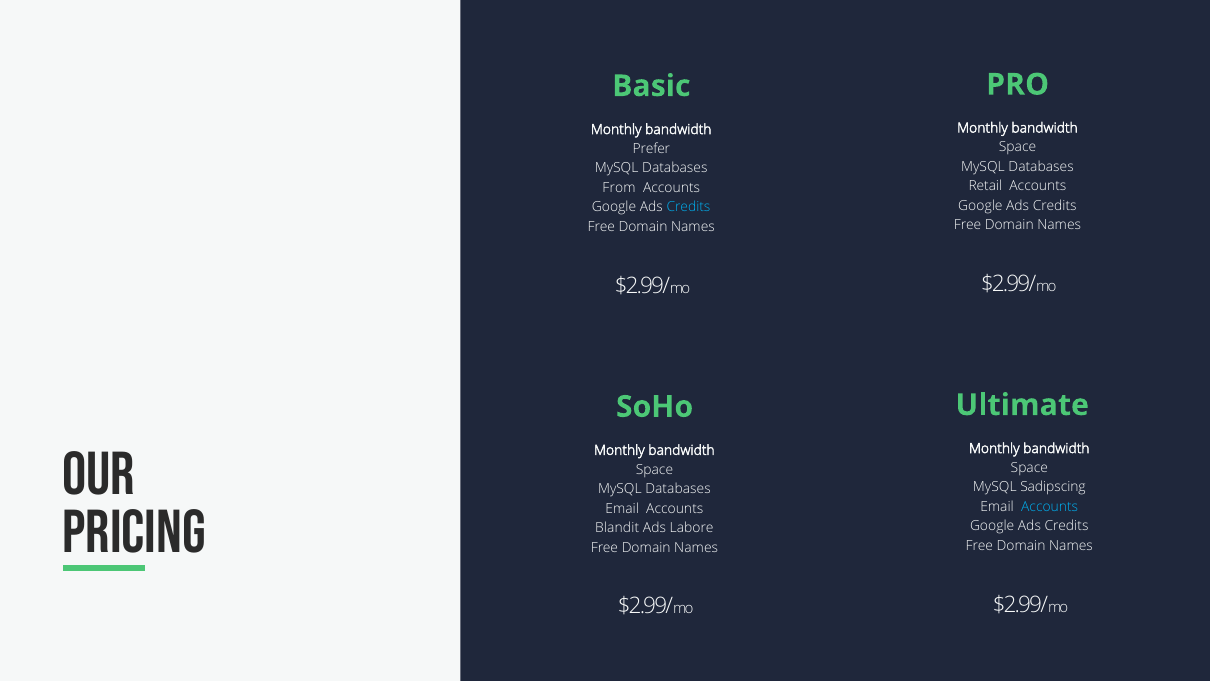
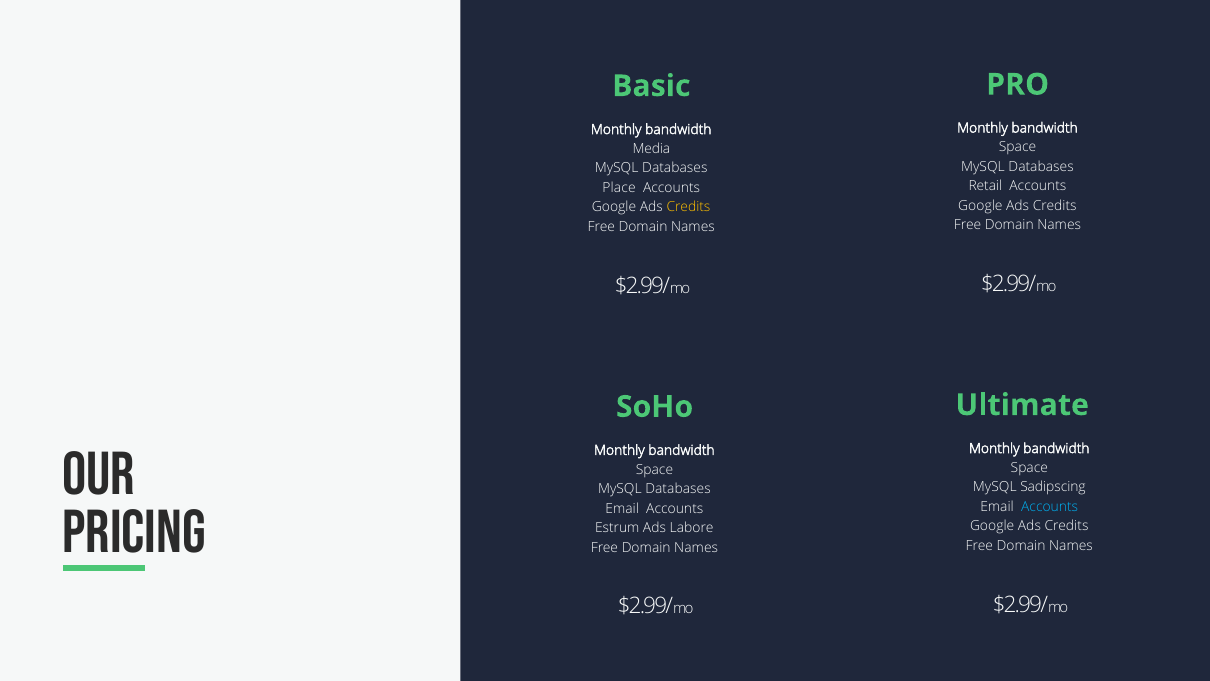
Prefer: Prefer -> Media (651, 149)
From: From -> Place (619, 188)
Credits colour: light blue -> yellow (688, 207)
Blandit: Blandit -> Estrum (617, 528)
